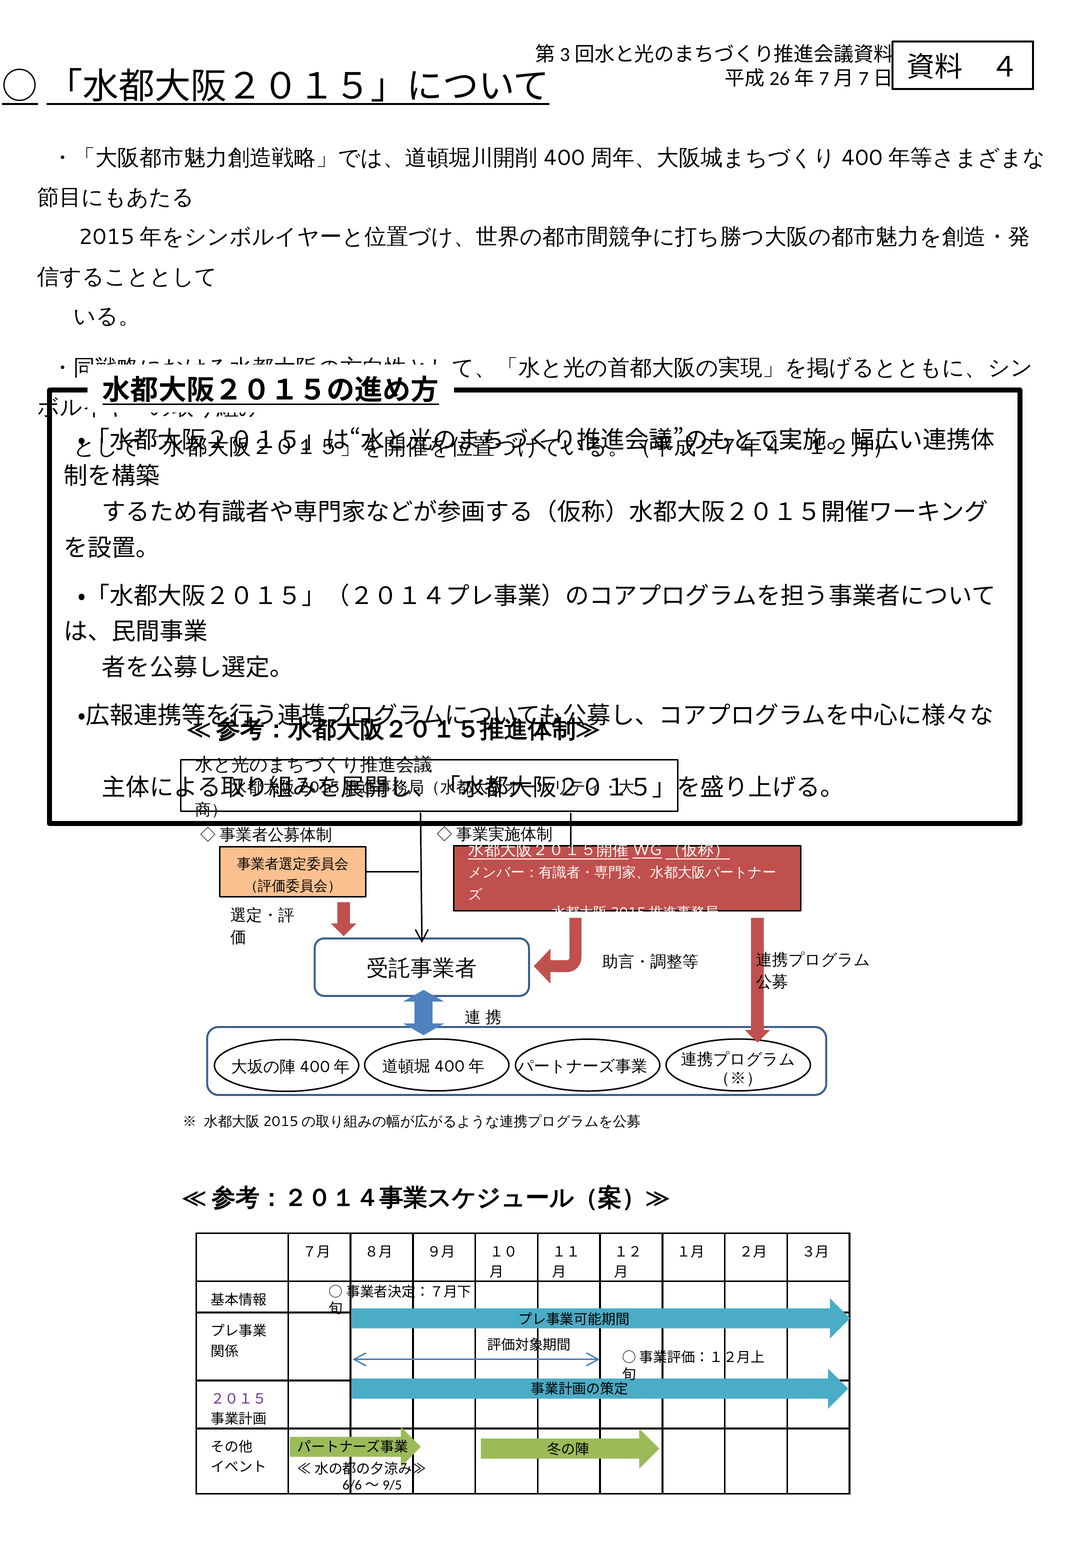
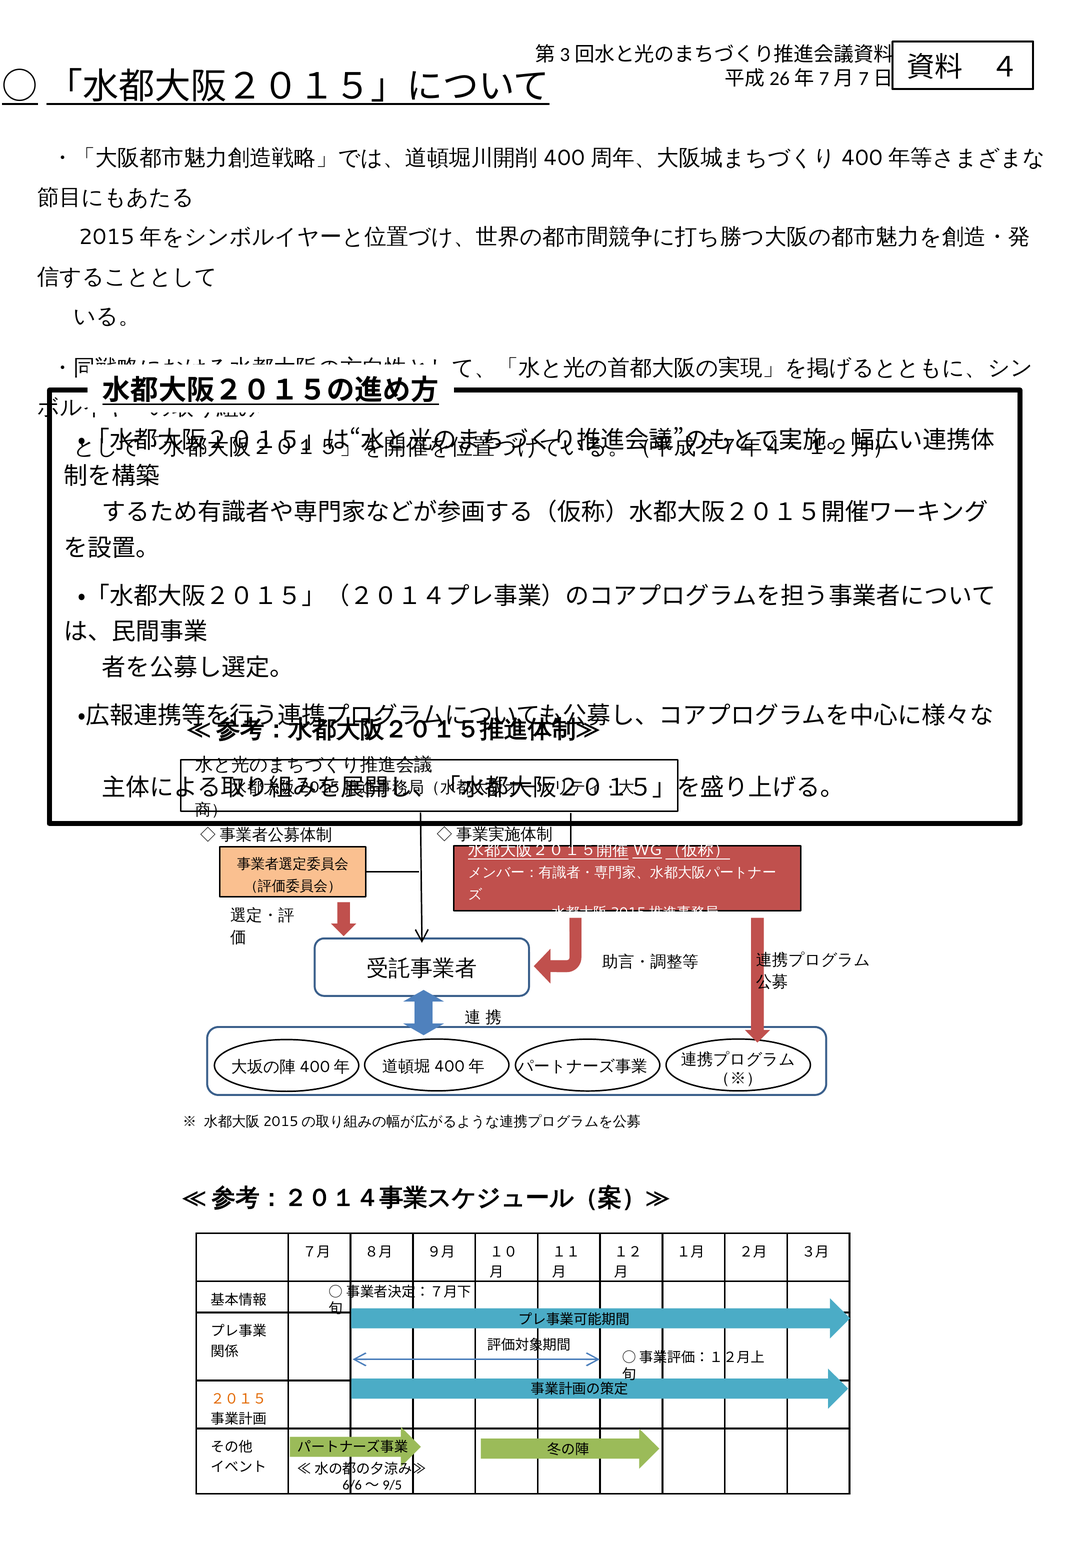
２０１５ colour: purple -> orange (239, 1400)
